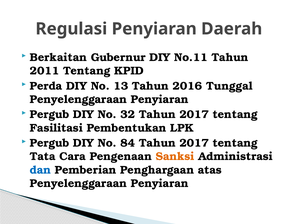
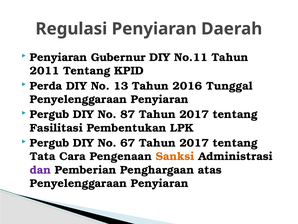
Berkaitan: Berkaitan -> Penyiaran (58, 57)
32: 32 -> 87 (128, 114)
84: 84 -> 67 (128, 143)
dan colour: blue -> purple (40, 170)
